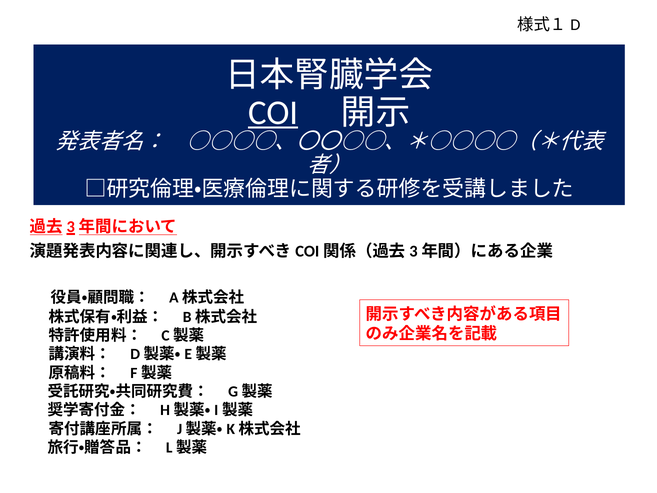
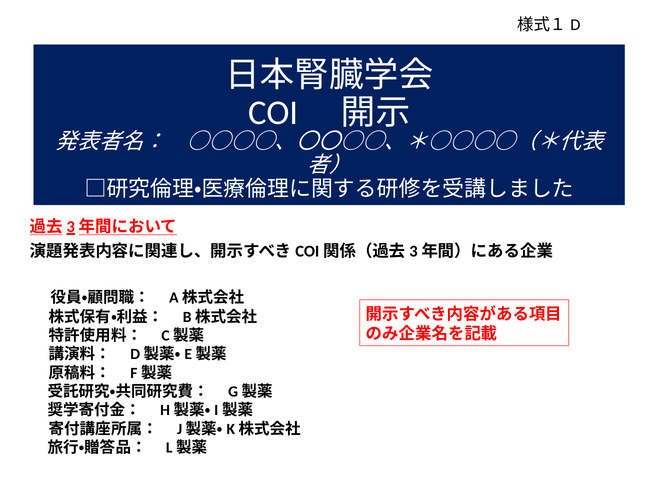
COI underline: present -> none (273, 113)
